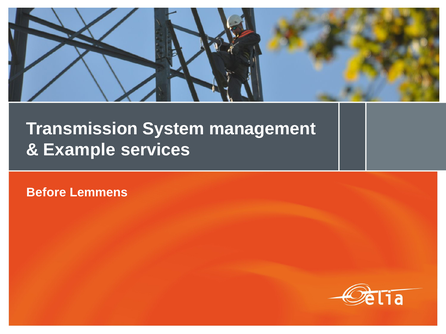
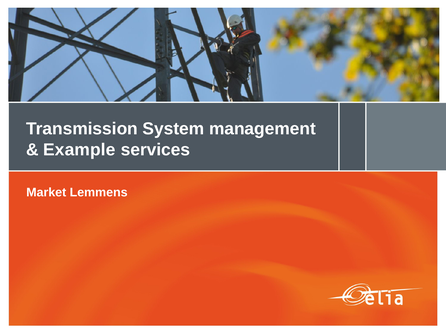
Before: Before -> Market (46, 193)
